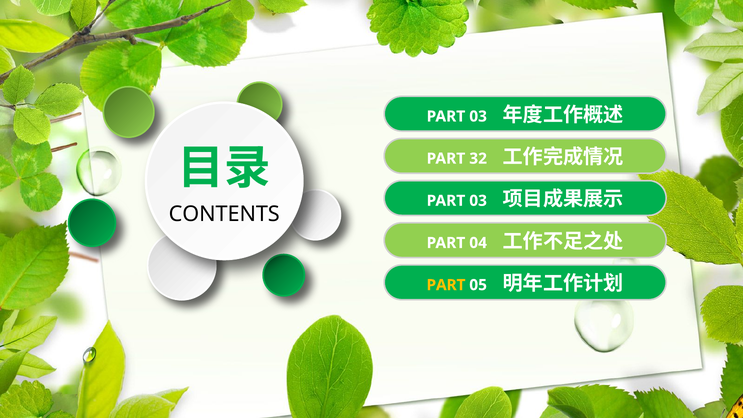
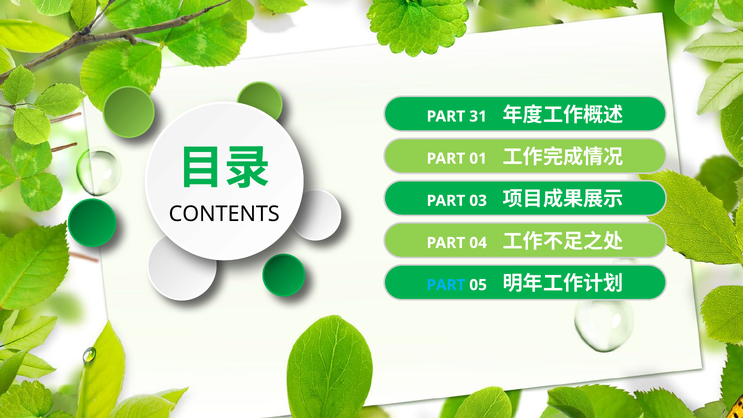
03: 03 -> 31 (478, 116)
32: 32 -> 01 (478, 159)
PART colour: yellow -> light blue (446, 285)
